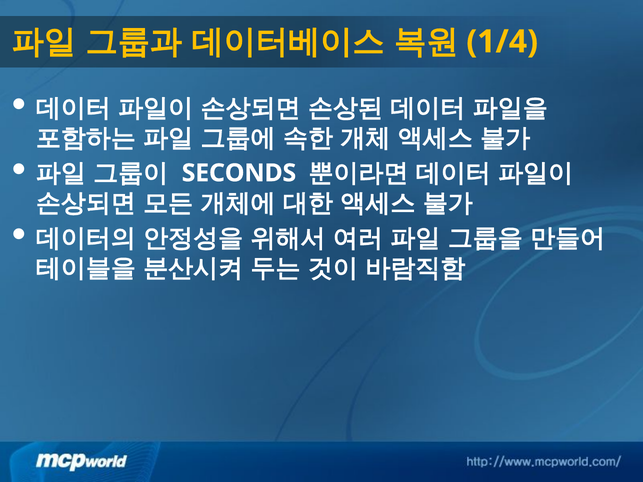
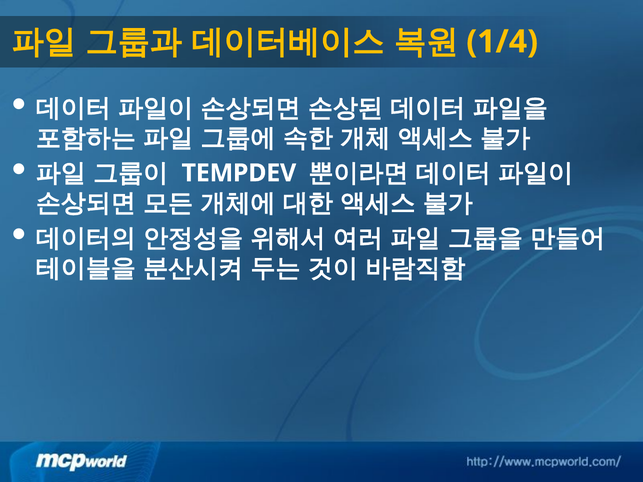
SECONDS: SECONDS -> TEMPDEV (239, 173)
